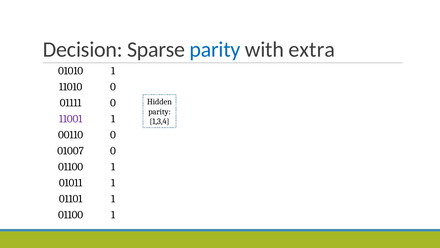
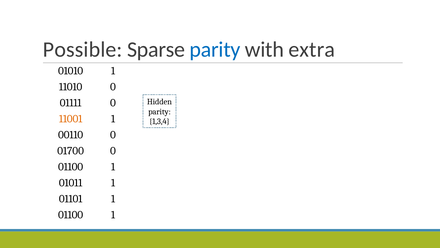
Decision: Decision -> Possible (83, 49)
11001 colour: purple -> orange (71, 119)
01007: 01007 -> 01700 (71, 150)
